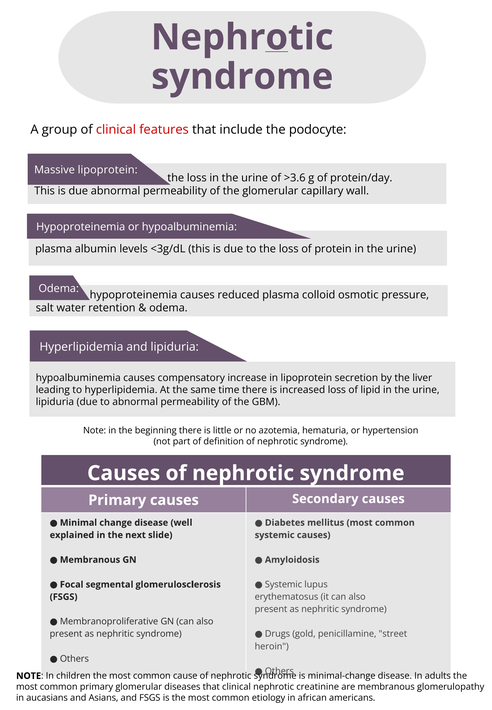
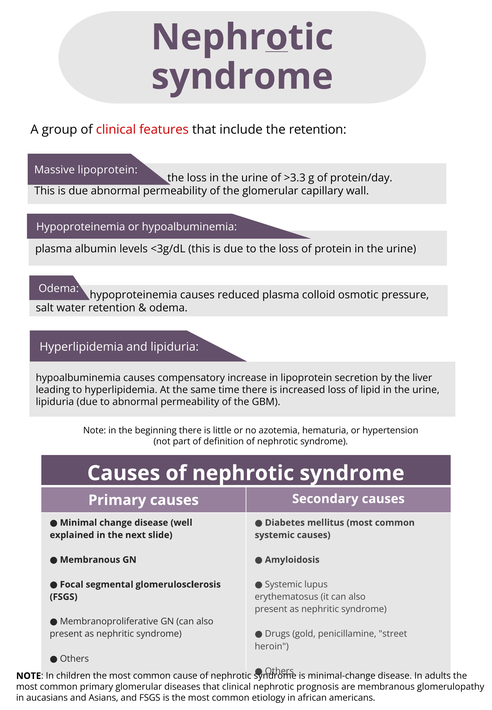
the podocyte: podocyte -> retention (318, 130)
>3.6: >3.6 -> >3.3 (295, 178)
creatinine: creatinine -> prognosis (318, 687)
